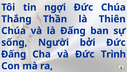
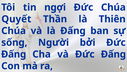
Thắng: Thắng -> Quyết (16, 19)
và Đức Trình: Trình -> Đấng (113, 54)
